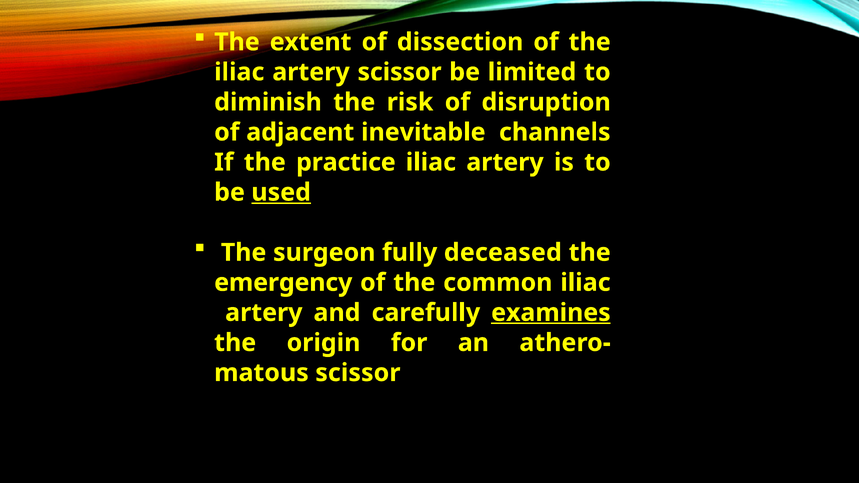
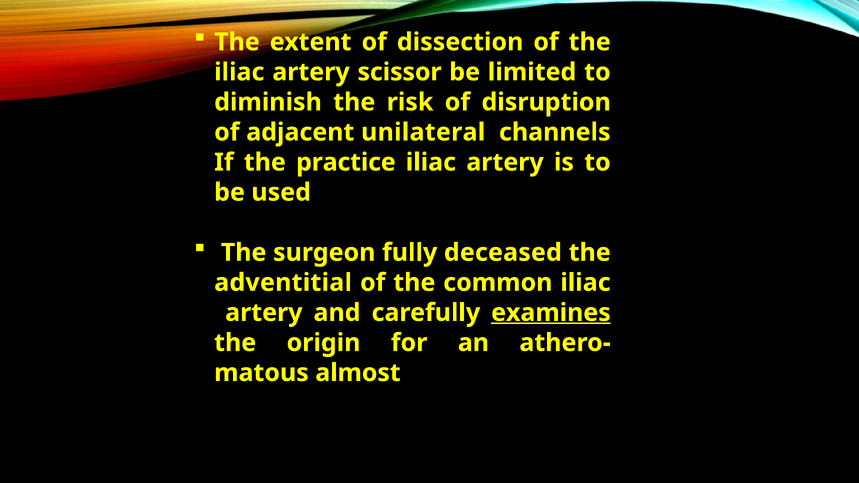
inevitable: inevitable -> unilateral (423, 132)
used underline: present -> none (281, 192)
emergency: emergency -> adventitial (283, 283)
matous scissor: scissor -> almost (358, 373)
